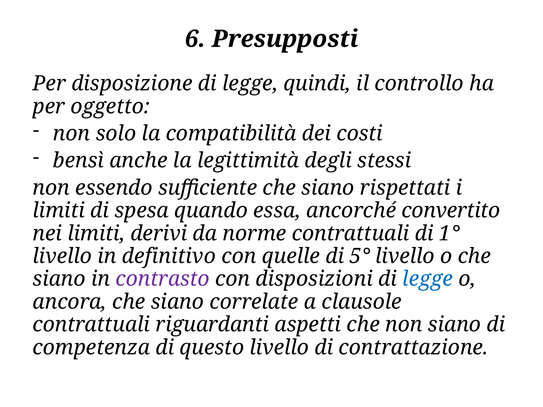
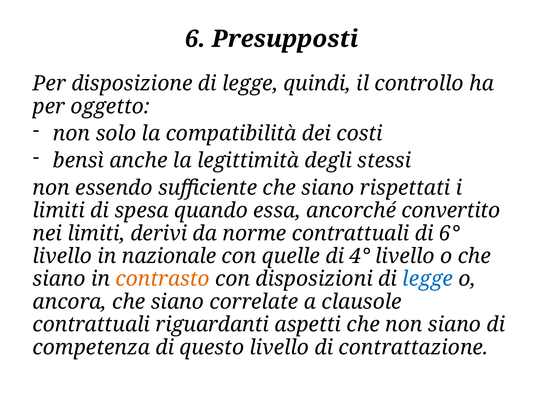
1°: 1° -> 6° (449, 234)
definitivo: definitivo -> nazionale (169, 256)
5°: 5° -> 4° (360, 256)
contrasto colour: purple -> orange (163, 279)
